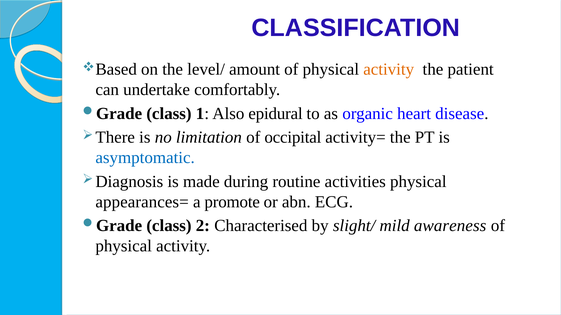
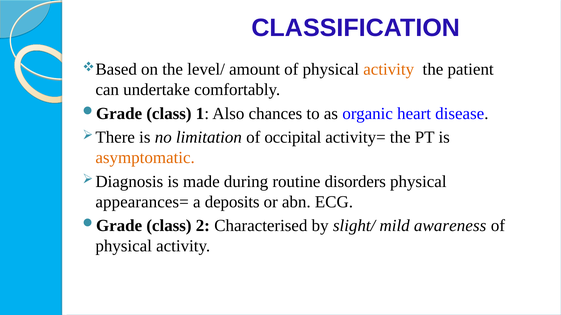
epidural: epidural -> chances (275, 114)
asymptomatic colour: blue -> orange (145, 158)
activities: activities -> disorders (355, 182)
promote: promote -> deposits (232, 202)
